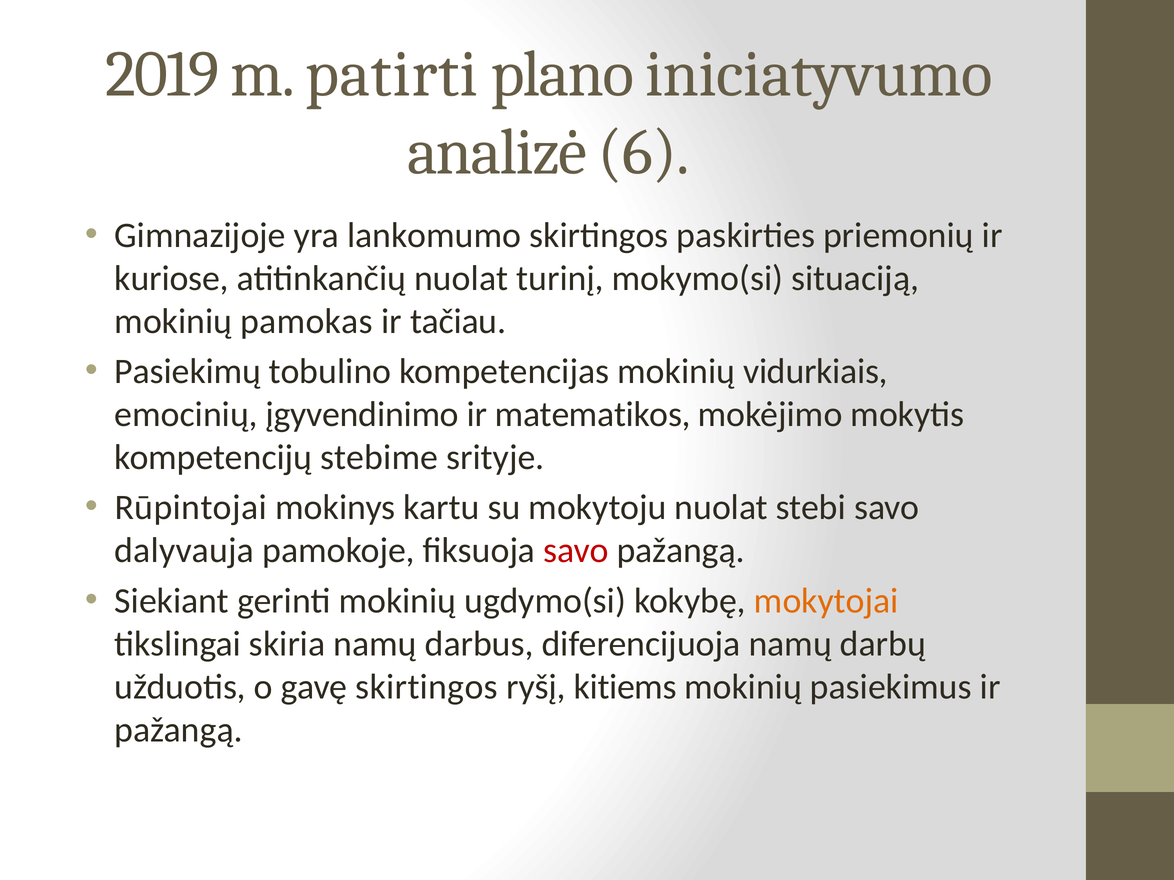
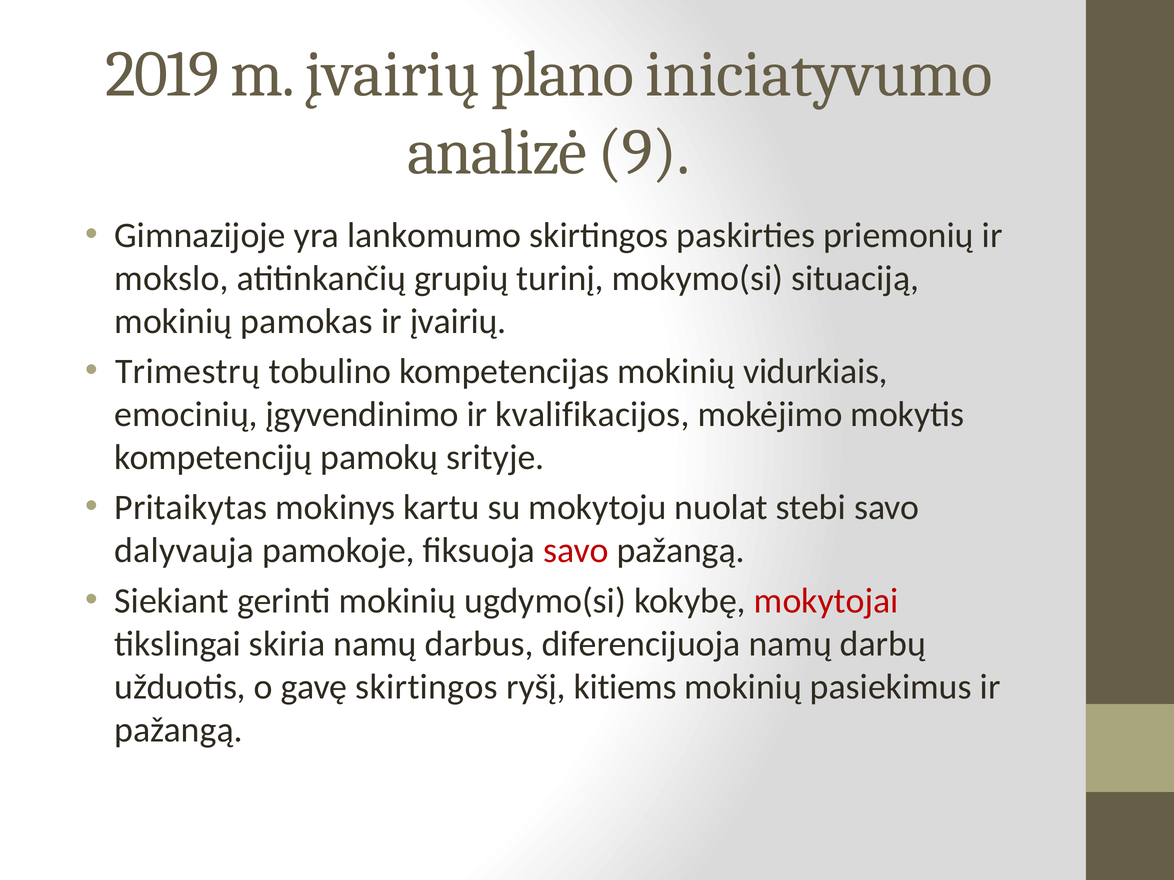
m patirti: patirti -> įvairių (392, 74)
6: 6 -> 9 (644, 152)
kuriose: kuriose -> mokslo (172, 278)
atitinkančių nuolat: nuolat -> grupių (461, 278)
ir tačiau: tačiau -> įvairių (458, 321)
Pasiekimų: Pasiekimų -> Trimestrų (187, 372)
matematikos: matematikos -> kvalifikacijos (592, 415)
stebime: stebime -> pamokų (379, 458)
Rūpintojai: Rūpintojai -> Pritaikytas (191, 508)
mokytojai colour: orange -> red (826, 601)
